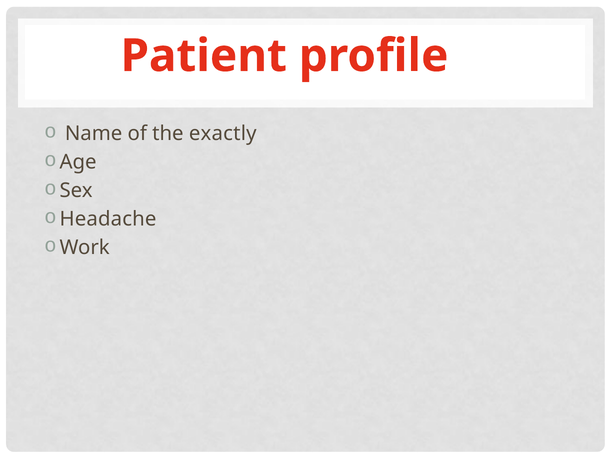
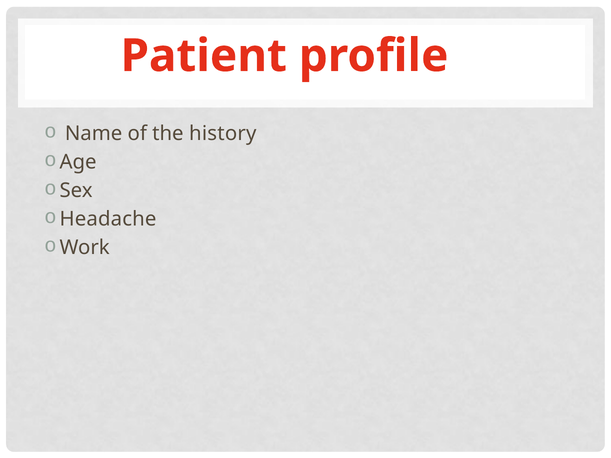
exactly: exactly -> history (223, 134)
